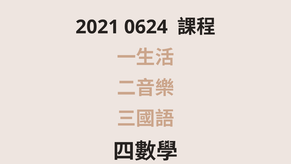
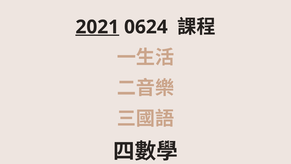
2021 underline: none -> present (97, 27)
